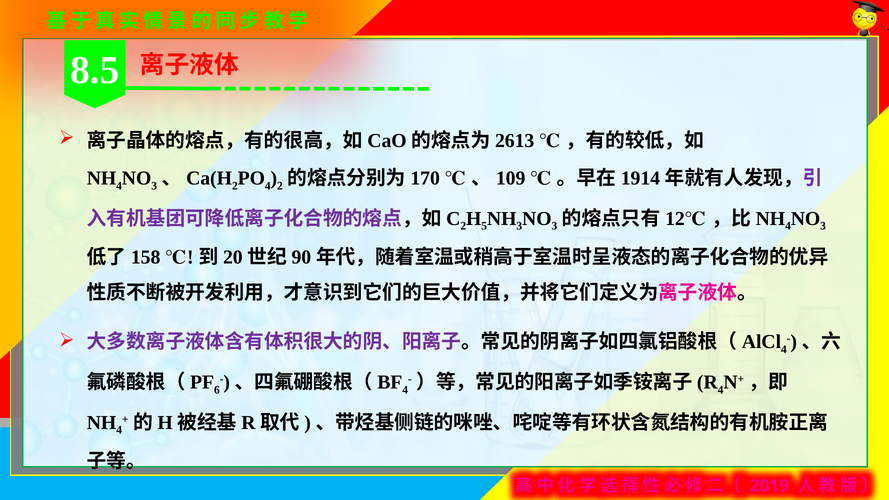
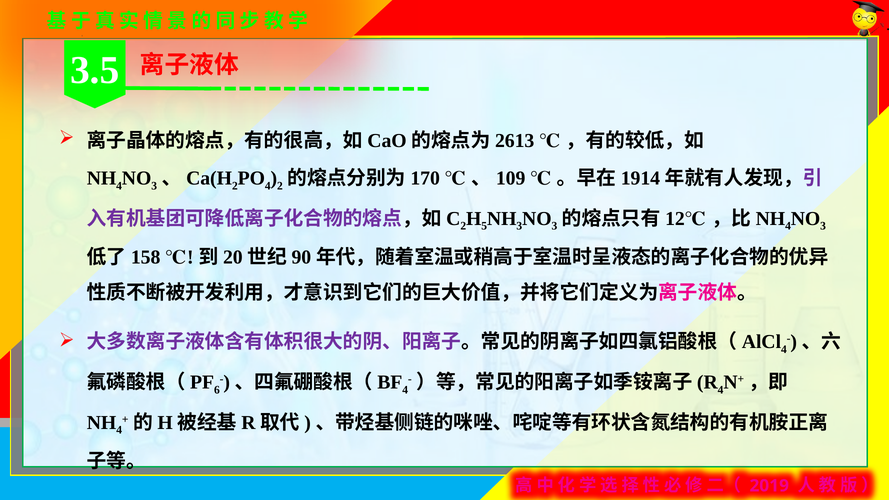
8.5: 8.5 -> 3.5 (95, 70)
